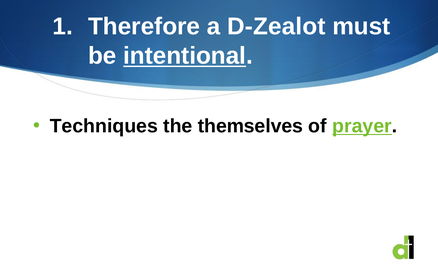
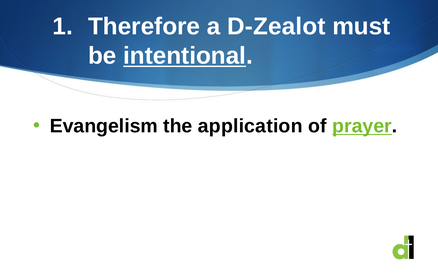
Techniques: Techniques -> Evangelism (104, 126)
themselves: themselves -> application (250, 126)
